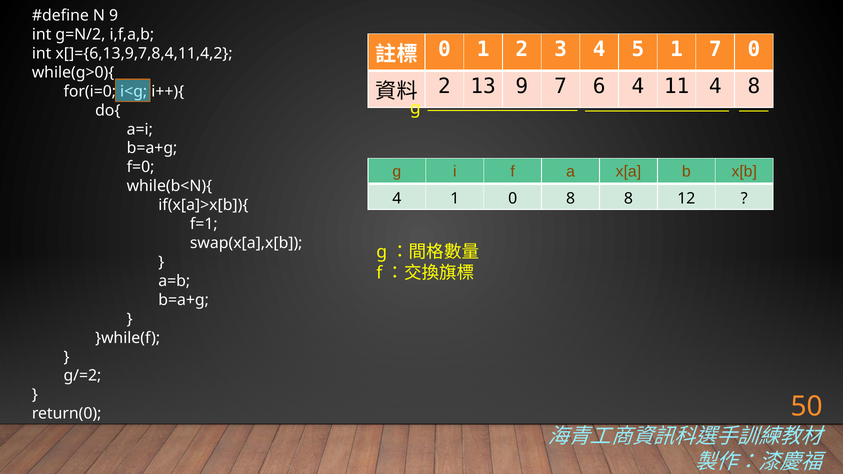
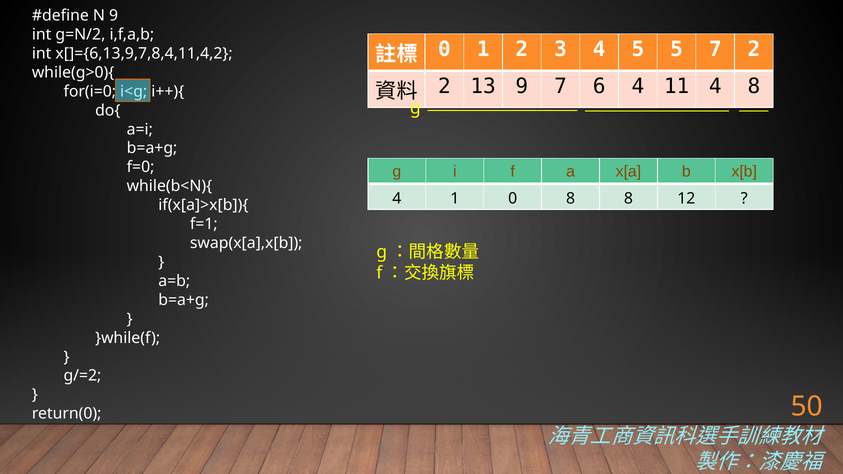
5 1: 1 -> 5 (677, 49)
7 0: 0 -> 2 (754, 49)
